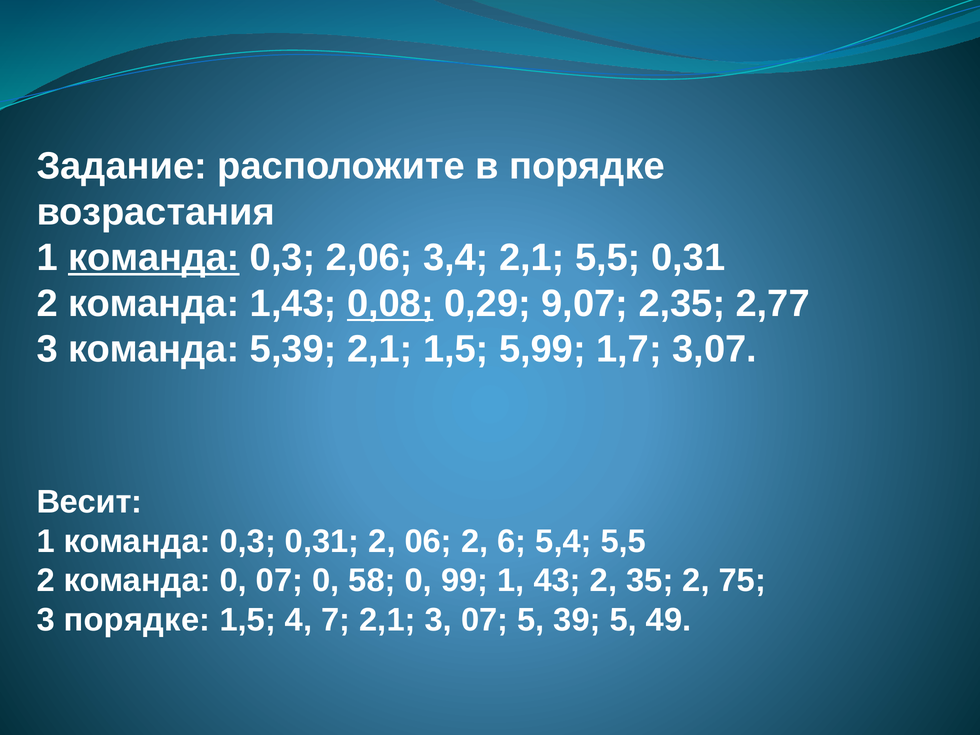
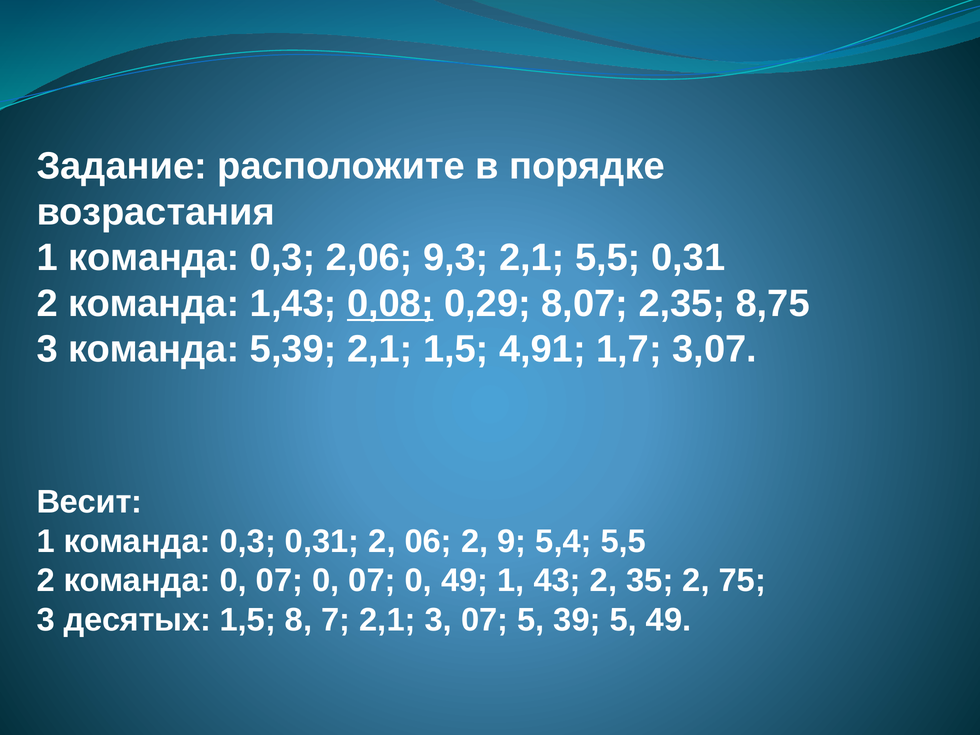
команда underline: present -> none (154, 258)
3,4: 3,4 -> 9,3 (456, 258)
9,07: 9,07 -> 8,07 (585, 304)
2,77: 2,77 -> 8,75 (773, 304)
5,99: 5,99 -> 4,91 (542, 349)
6: 6 -> 9 (512, 541)
07 0 58: 58 -> 07 (372, 581)
0 99: 99 -> 49 (465, 581)
3 порядке: порядке -> десятых (137, 620)
4: 4 -> 8 (299, 620)
